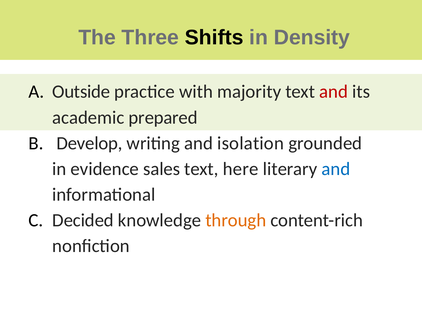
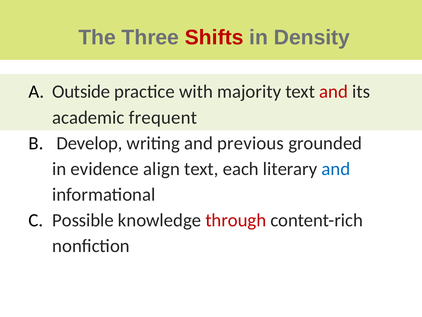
Shifts colour: black -> red (214, 37)
prepared: prepared -> frequent (163, 117)
isolation: isolation -> previous (251, 143)
sales: sales -> align (162, 169)
here: here -> each (241, 169)
Decided: Decided -> Possible (83, 220)
through colour: orange -> red (236, 220)
